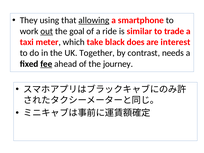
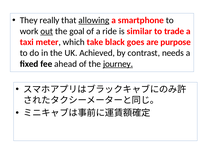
using: using -> really (50, 20)
does: does -> goes (136, 42)
interest: interest -> purpose (176, 42)
Together: Together -> Achieved (97, 53)
fee underline: present -> none (46, 64)
journey underline: none -> present (118, 64)
